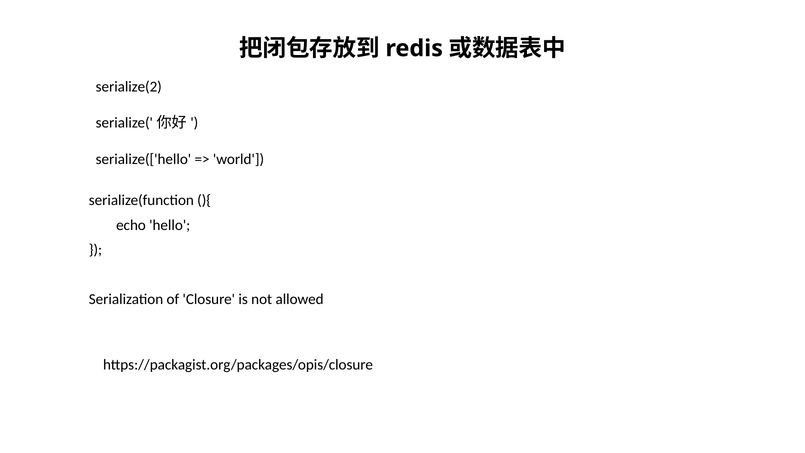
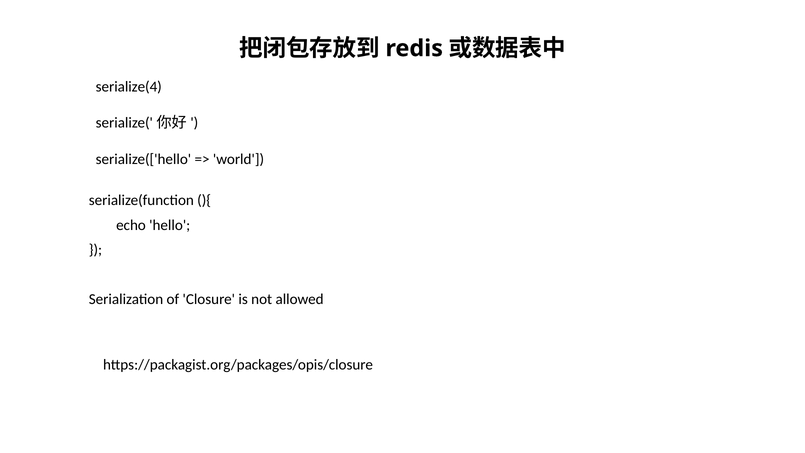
serialize(2: serialize(2 -> serialize(4 (129, 87)
